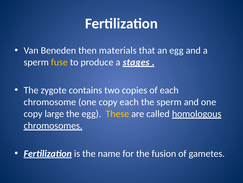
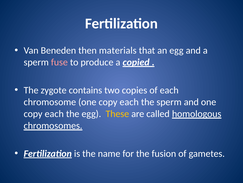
fuse colour: yellow -> pink (59, 62)
stages: stages -> copied (136, 62)
large: large -> each (54, 113)
